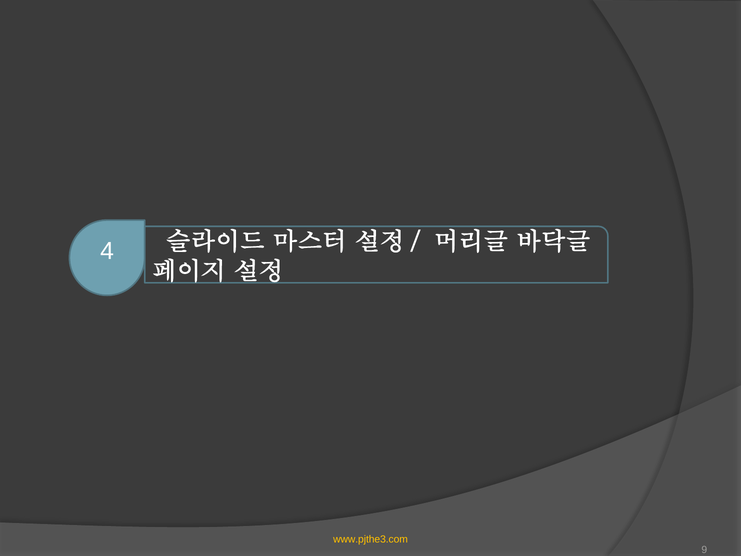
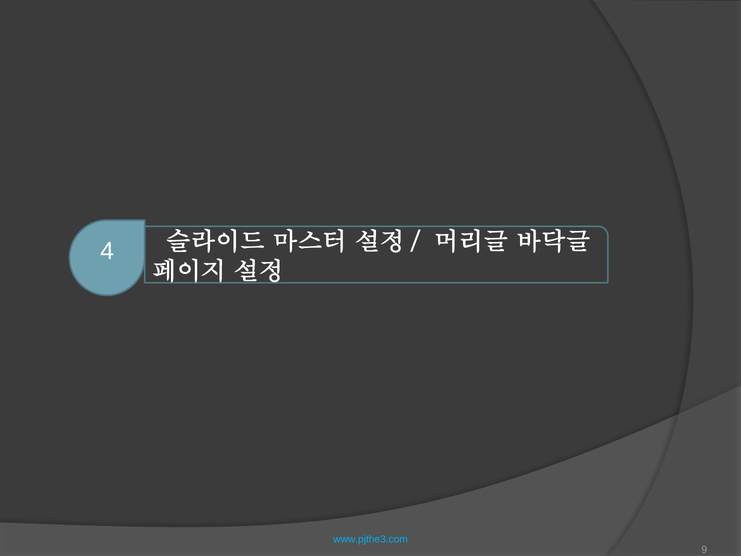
www.pjthe3.com colour: yellow -> light blue (371, 539)
